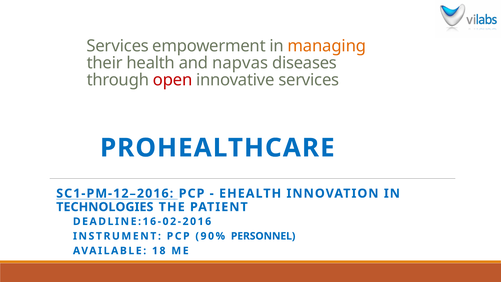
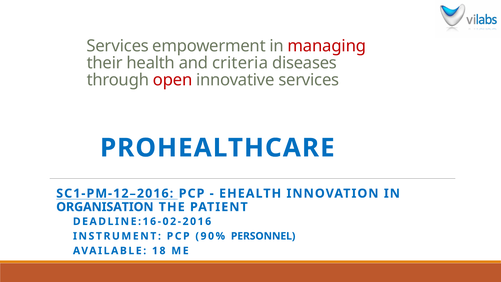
managing colour: orange -> red (327, 46)
napvas: napvas -> criteria (240, 63)
TECHNOLOGIES: TECHNOLOGIES -> ORGANISATION (105, 207)
